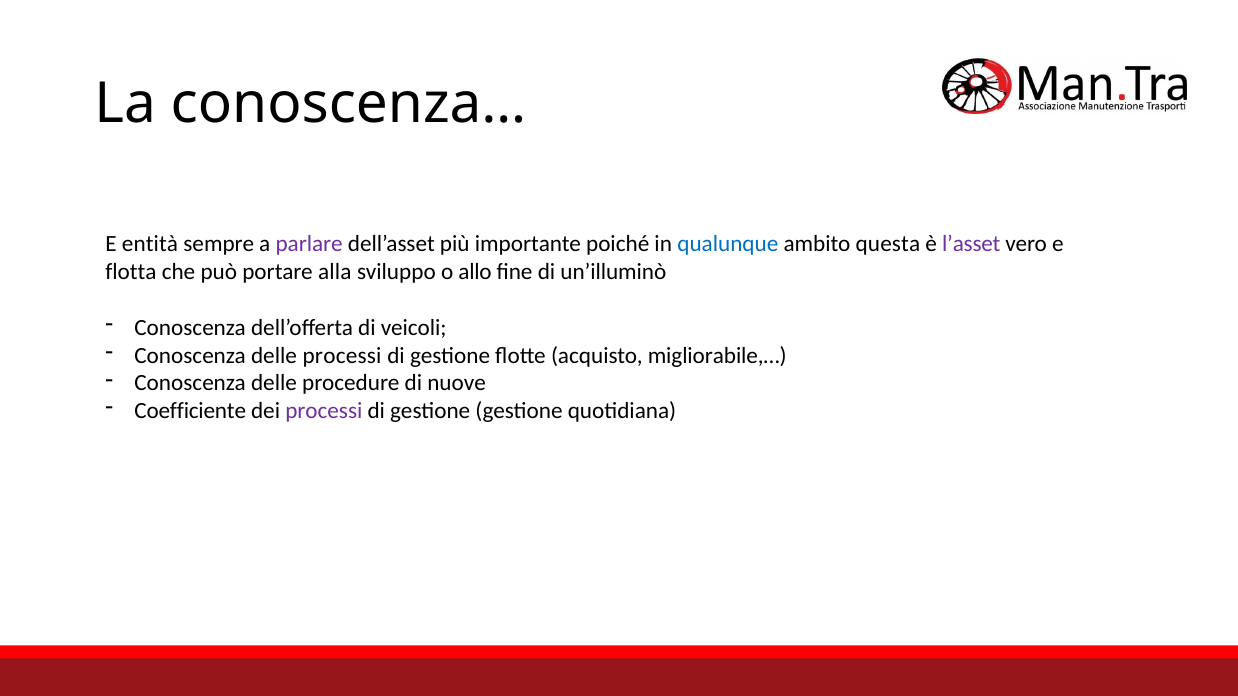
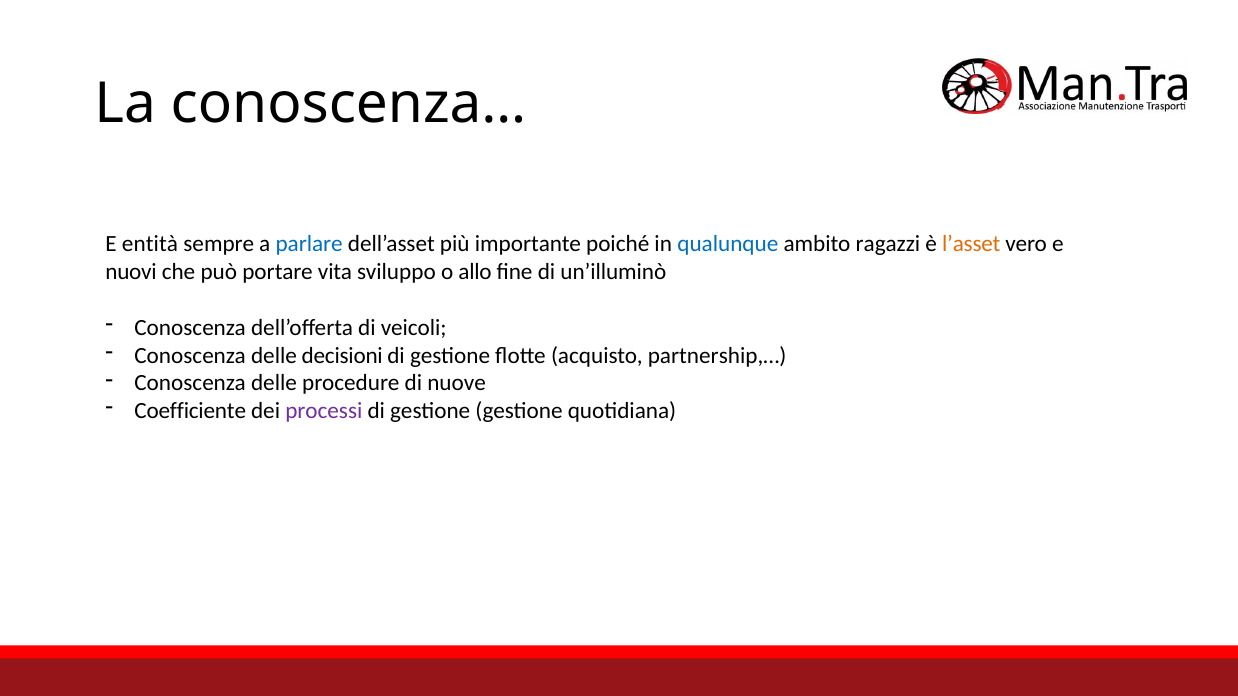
parlare colour: purple -> blue (309, 244)
questa: questa -> ragazzi (888, 244)
l’asset colour: purple -> orange (971, 244)
flotta: flotta -> nuovi (131, 272)
alla: alla -> vita (335, 272)
delle processi: processi -> decisioni (342, 356)
migliorabile,…: migliorabile,… -> partnership,… (717, 356)
